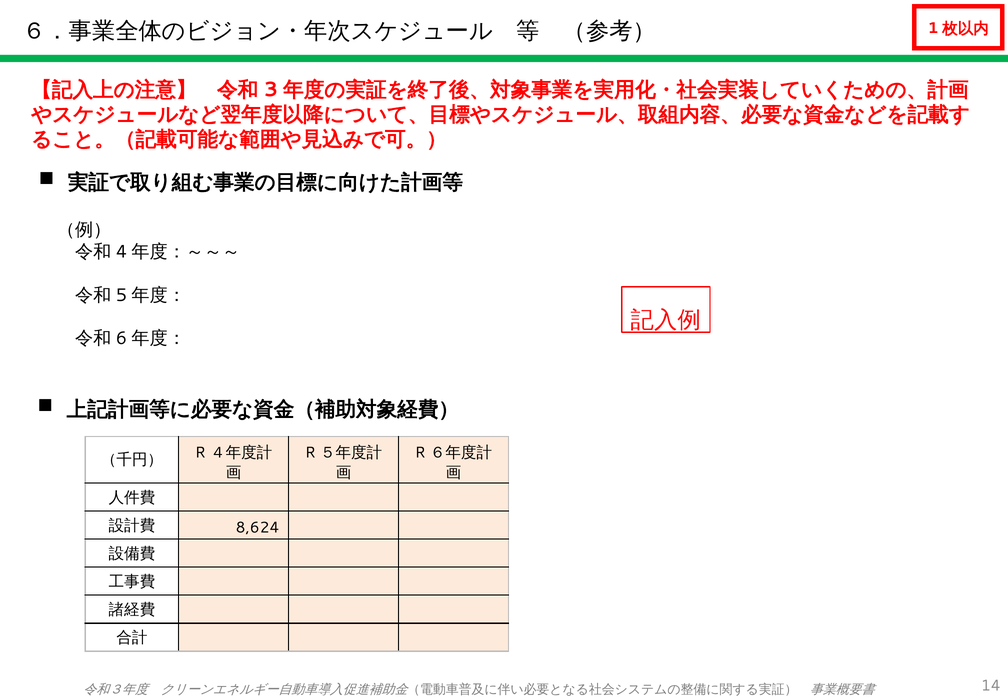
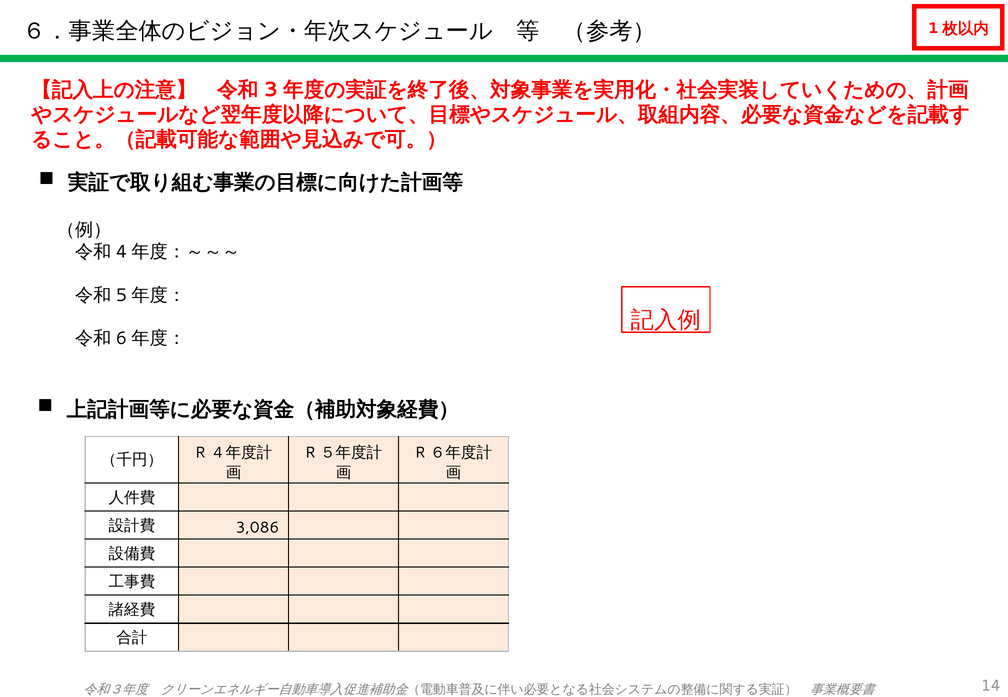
8,624: 8,624 -> 3,086 (257, 528)
